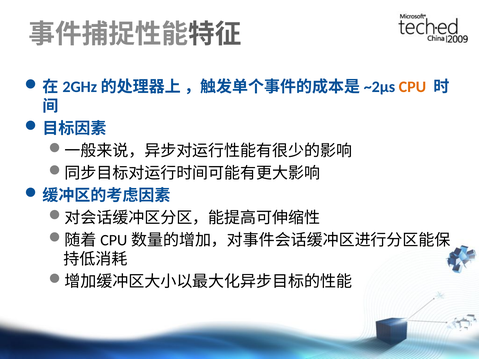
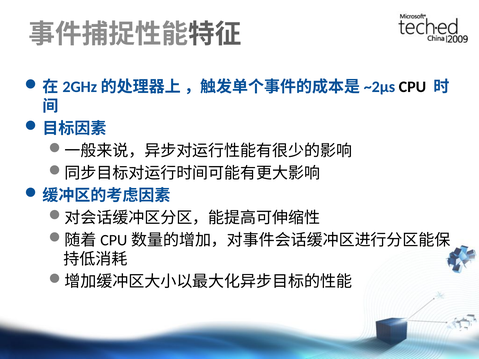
CPU colour: orange -> black (412, 87)
